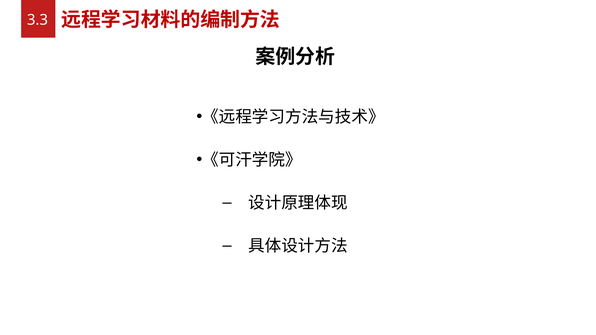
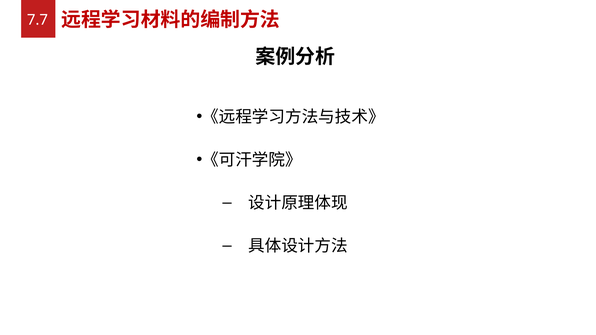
3.3: 3.3 -> 7.7 (37, 20)
